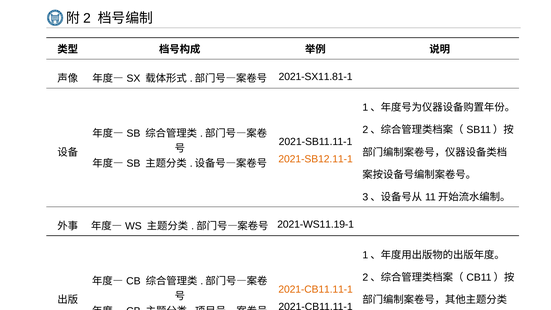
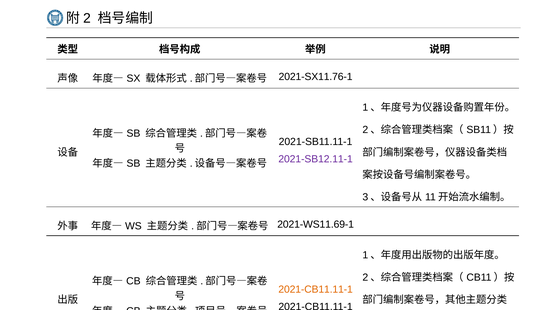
2021-SX11.81-1: 2021-SX11.81-1 -> 2021-SX11.76-1 (316, 77)
2021-SB12.11-1 colour: orange -> purple (316, 159)
2021-WS11.19-1: 2021-WS11.19-1 -> 2021-WS11.69-1 (316, 224)
